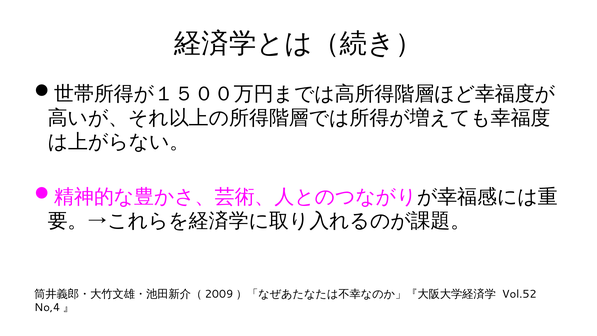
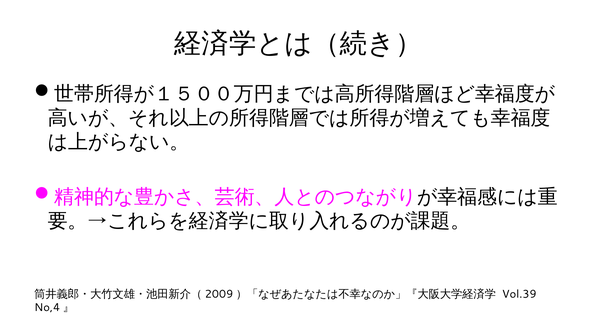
Vol.52: Vol.52 -> Vol.39 (519, 294)
